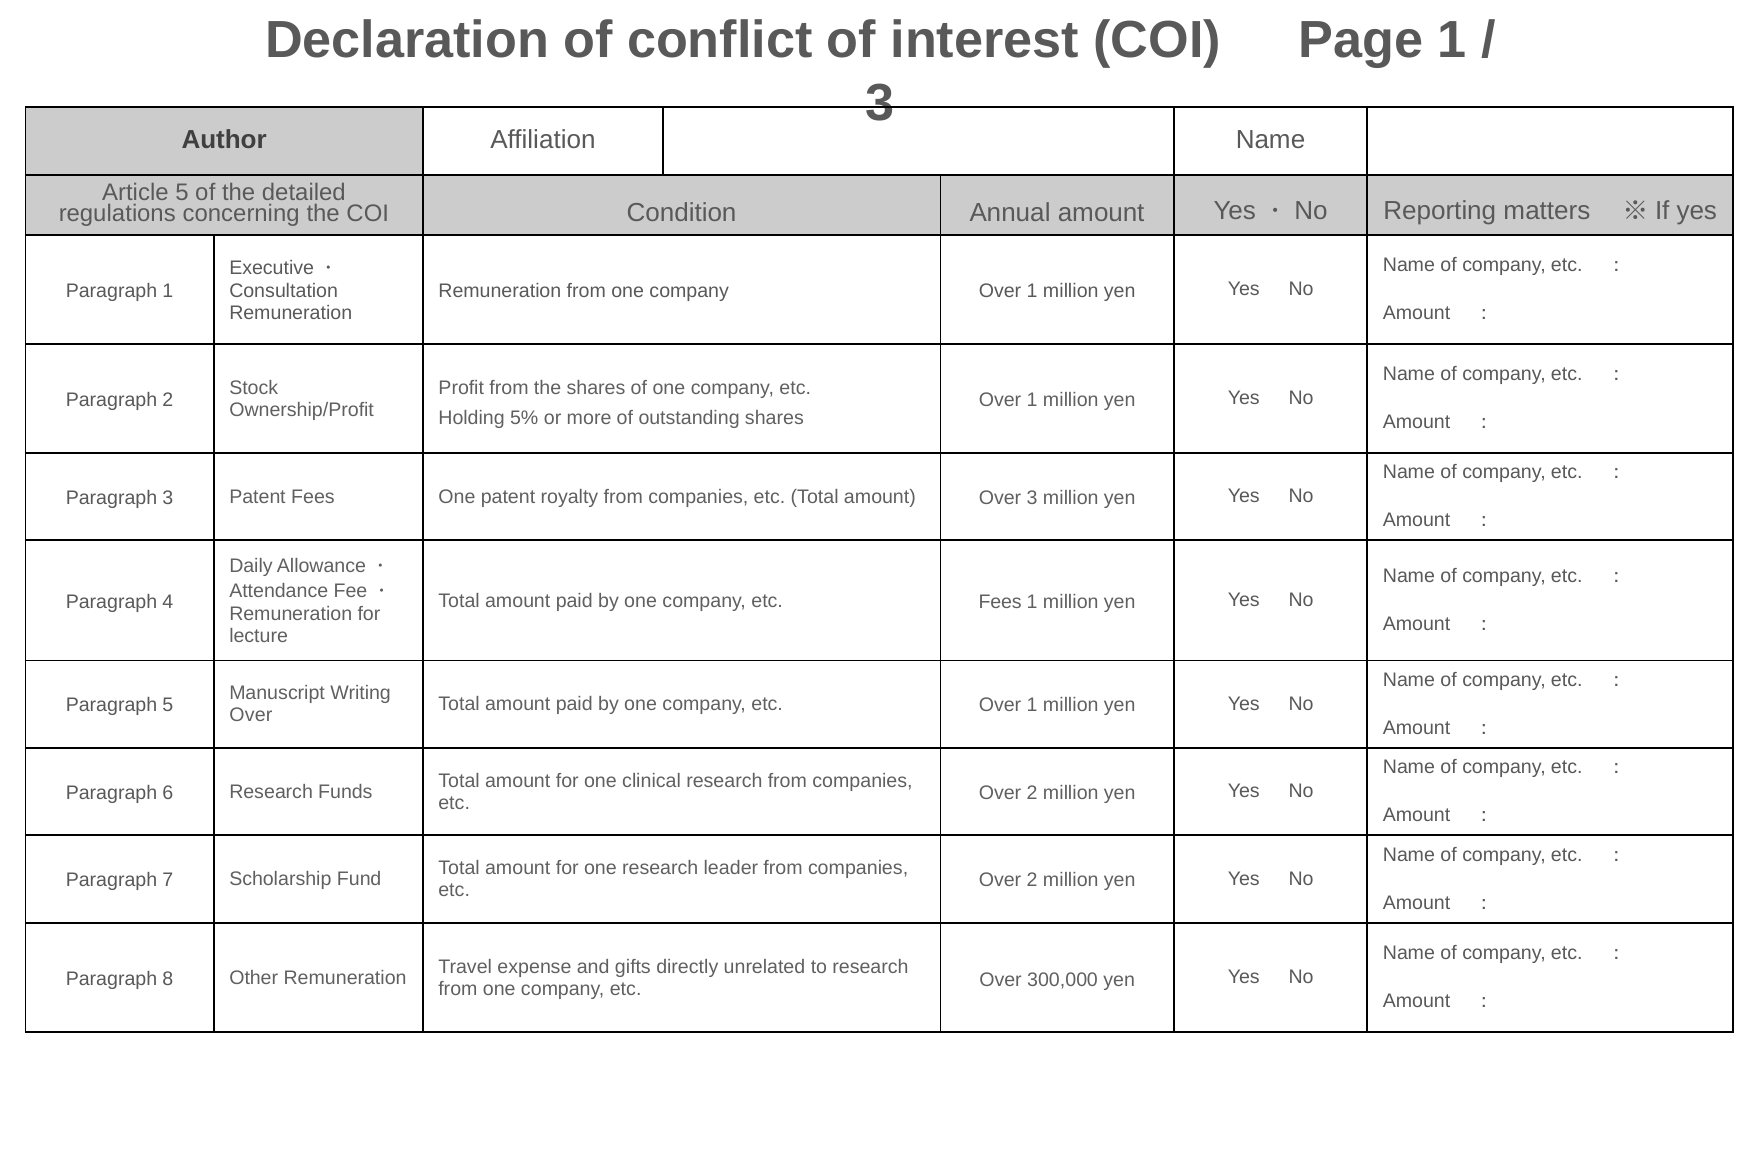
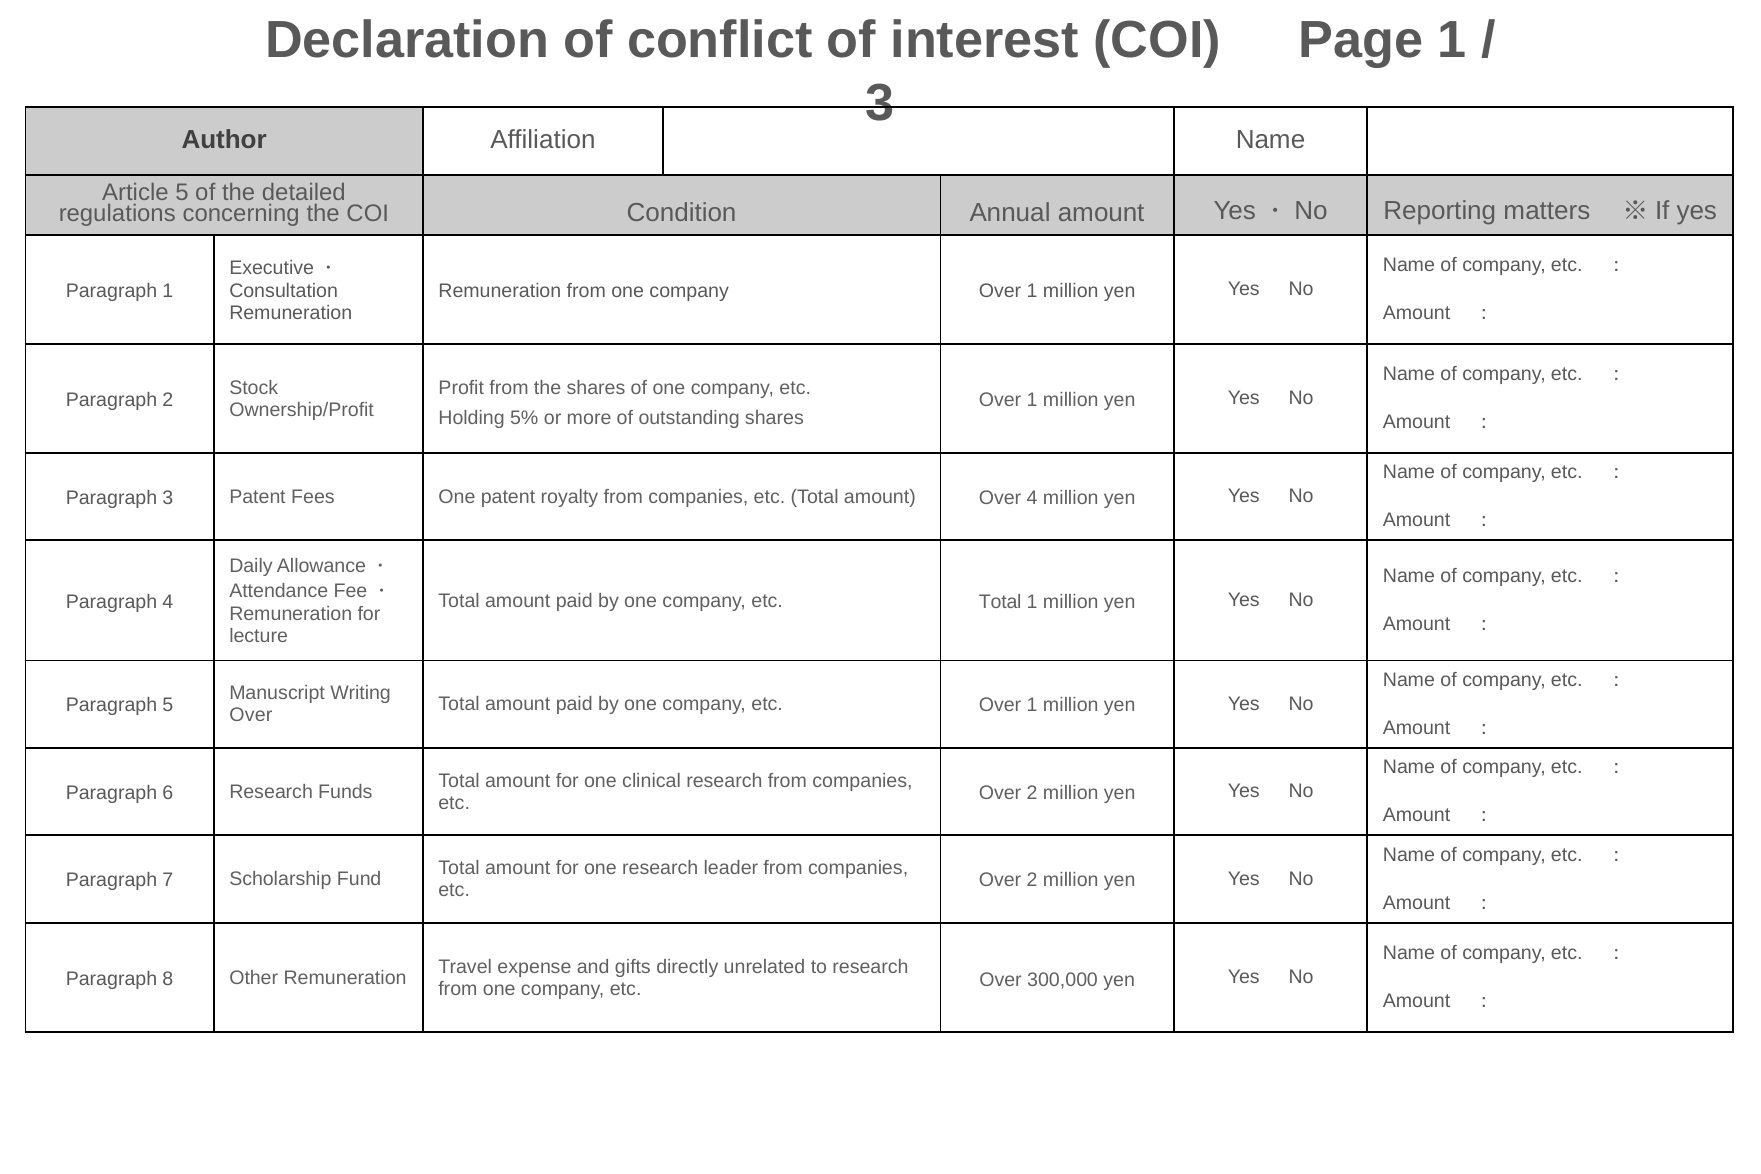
Over 3: 3 -> 4 (1032, 498)
company etc Fees: Fees -> Total (1000, 602)
